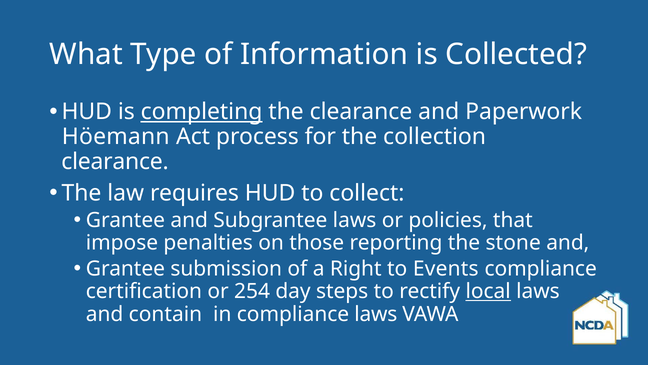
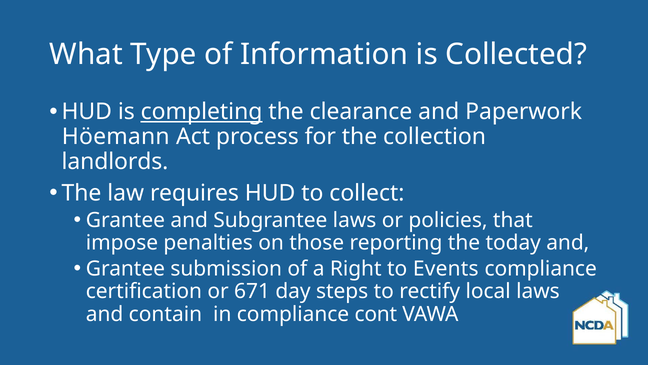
clearance: clearance -> landlords (115, 161)
stone: stone -> today (513, 242)
254: 254 -> 671 (252, 291)
local underline: present -> none (488, 291)
compliance laws: laws -> cont (376, 314)
